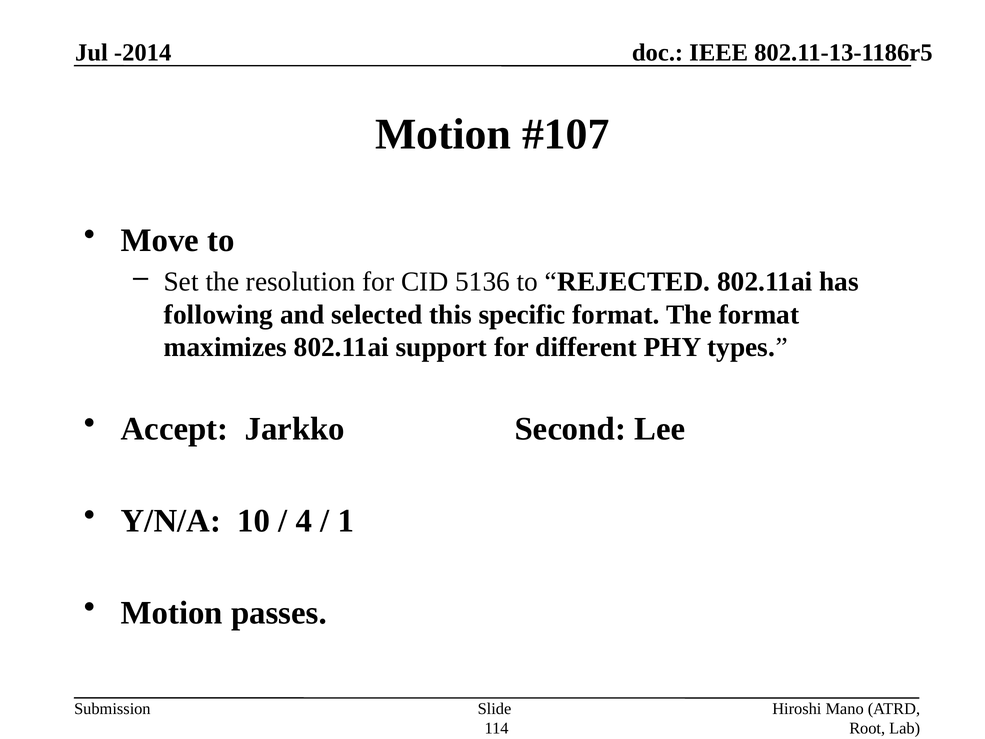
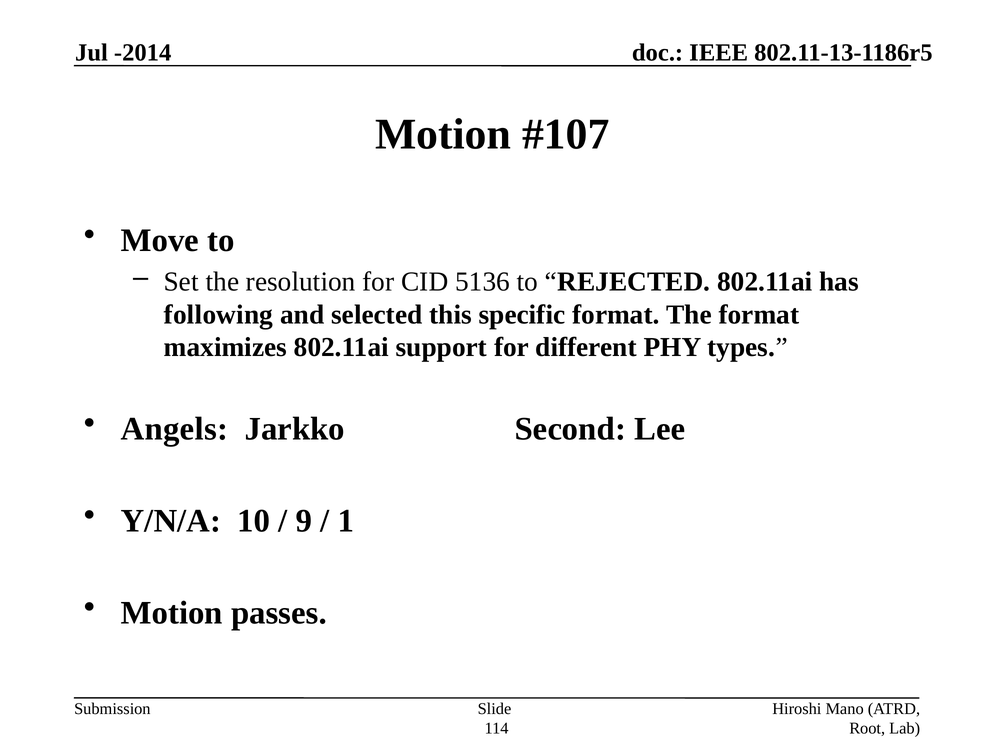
Accept: Accept -> Angels (174, 429)
4: 4 -> 9 (304, 521)
